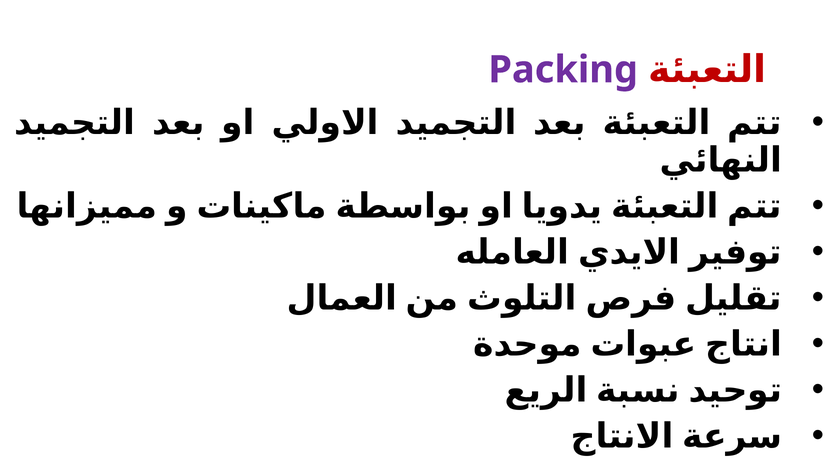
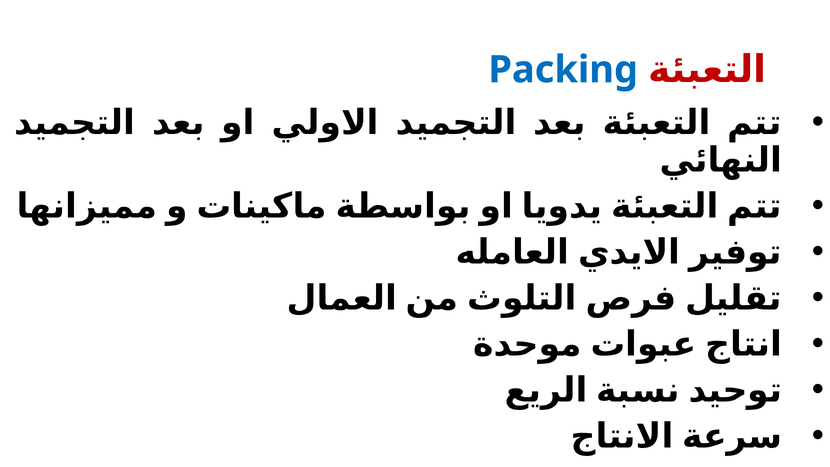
Packing colour: purple -> blue (563, 70)
